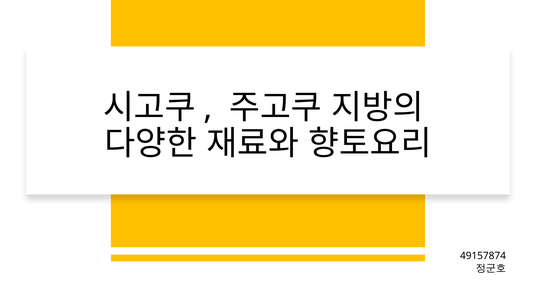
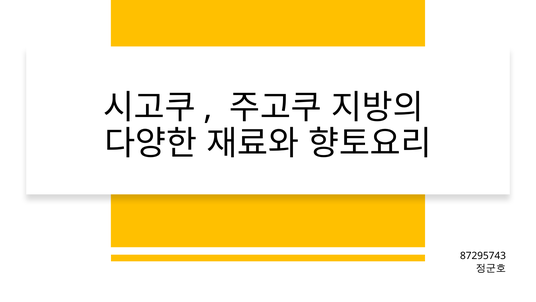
49157874: 49157874 -> 87295743 (483, 256)
